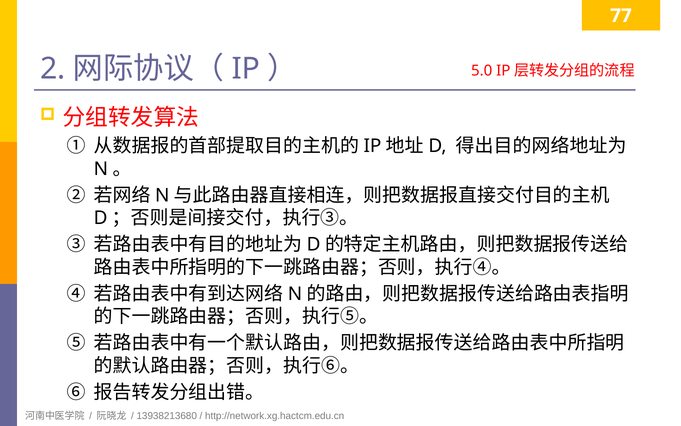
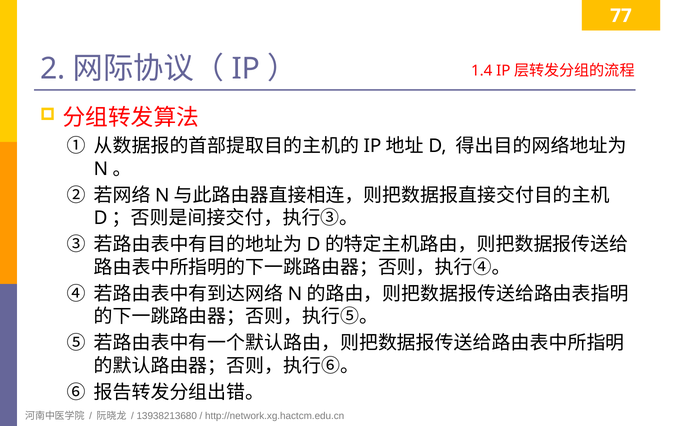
5.0: 5.0 -> 1.4 (482, 71)
